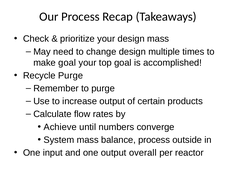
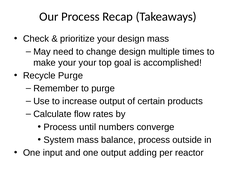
make goal: goal -> your (67, 63)
Achieve: Achieve -> Process (60, 127)
overall: overall -> adding (143, 153)
